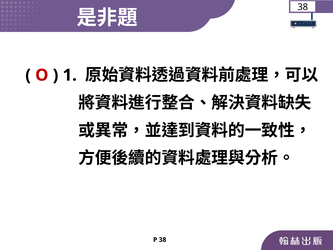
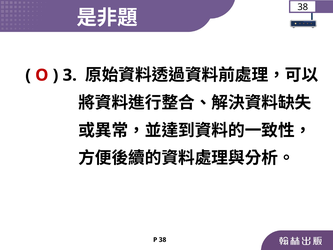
1: 1 -> 3 (70, 75)
